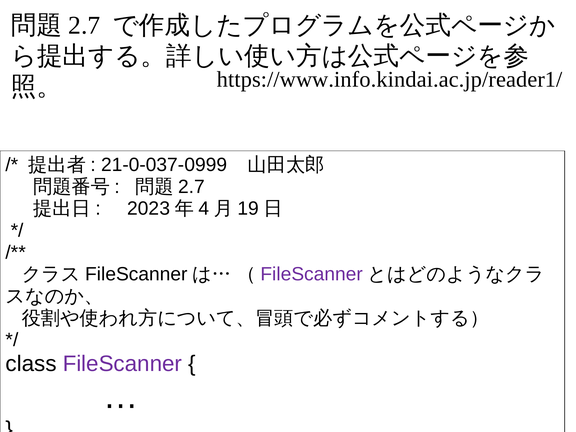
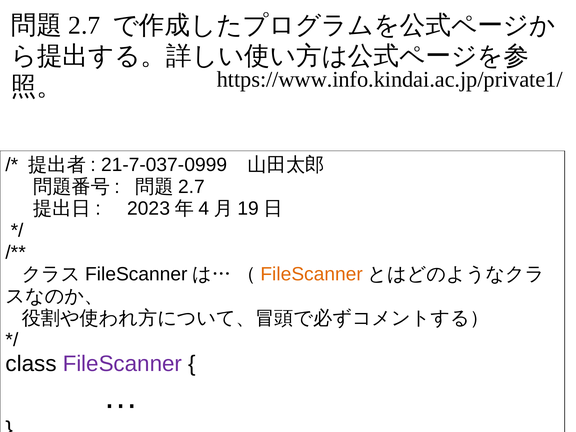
https://www.info.kindai.ac.jp/reader1/: https://www.info.kindai.ac.jp/reader1/ -> https://www.info.kindai.ac.jp/private1/ (390, 80)
21-0-037-0999: 21-0-037-0999 -> 21-7-037-0999 (164, 165)
FileScanner colour: purple -> orange (312, 274)
